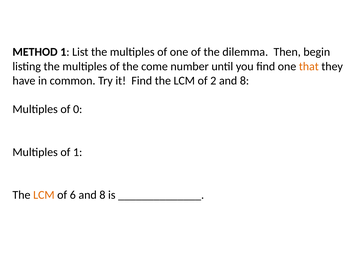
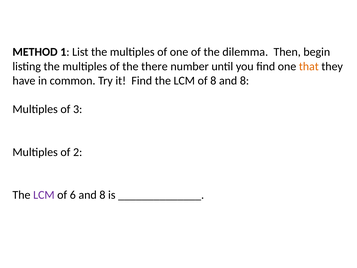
come: come -> there (154, 66)
of 2: 2 -> 8 (213, 81)
0: 0 -> 3 (78, 109)
of 1: 1 -> 2 (78, 152)
LCM colour: orange -> purple (44, 195)
